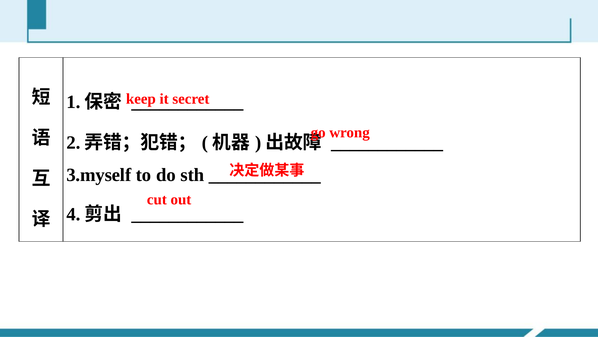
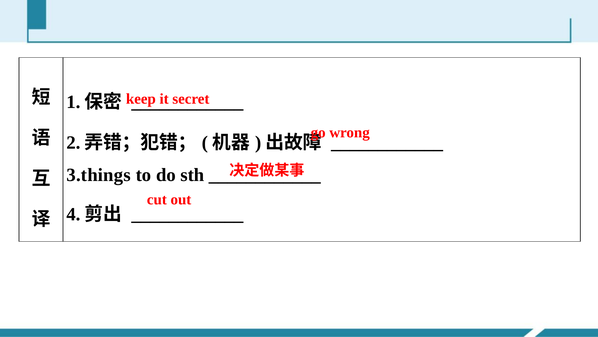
3.myself: 3.myself -> 3.things (99, 175)
